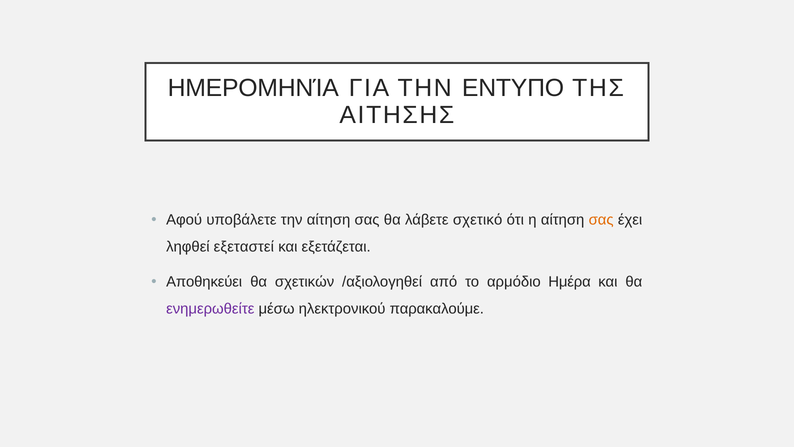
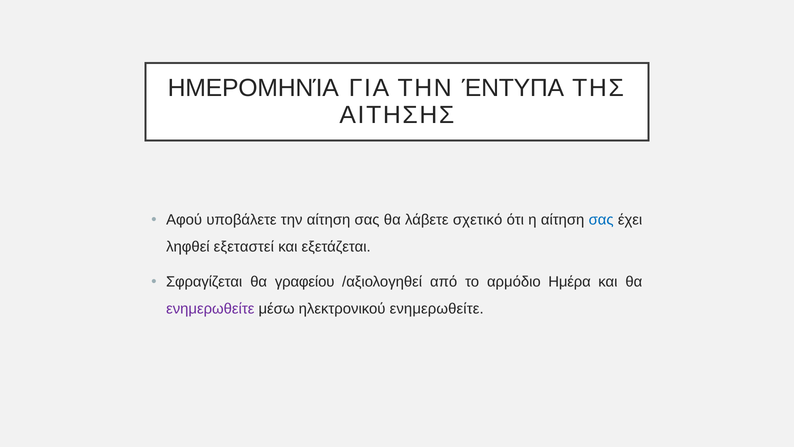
ΕΝΤΥΠΟ: ΕΝΤΥΠΟ -> ΈΝΤΥΠΑ (513, 88)
σας colour: orange -> blue (601, 220)
Αποθηκεύει: Αποθηκεύει -> Σφραγίζεται (204, 282)
σχετικών: σχετικών -> γραφείου (305, 282)
ηλεκτρονικού παρακαλούμε: παρακαλούμε -> ενημερωθείτε (437, 308)
